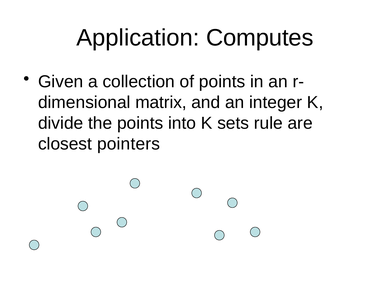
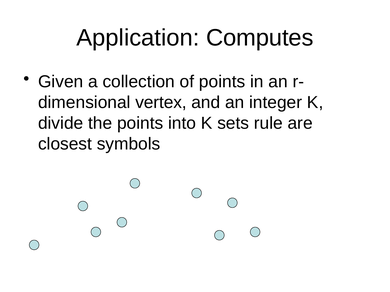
matrix: matrix -> vertex (161, 103)
pointers: pointers -> symbols (129, 144)
